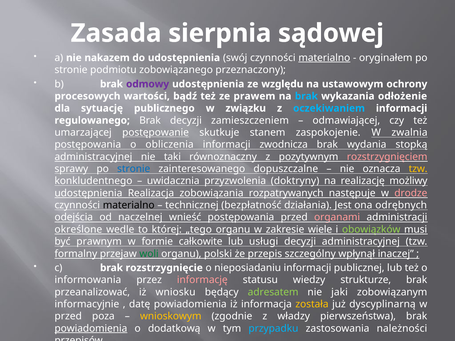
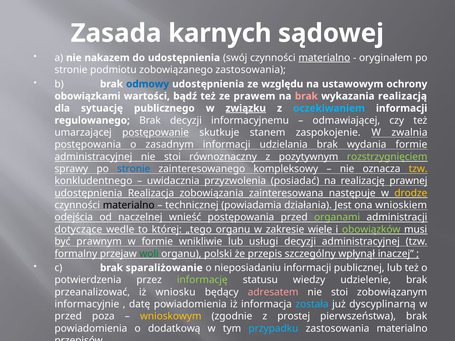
sierpnia: sierpnia -> karnych (220, 33)
zobowiązanego przeznaczony: przeznaczony -> zastosowania (251, 70)
odmowy colour: purple -> blue (148, 84)
procesowych: procesowych -> obowiązkami (88, 96)
brak colour: light blue -> pink (306, 96)
odłożenie: odłożenie -> realizacją (402, 96)
związku underline: none -> present (246, 108)
zamieszczeniem: zamieszczeniem -> informacyjnemu (250, 120)
obliczenia: obliczenia -> zasadnym (170, 145)
zwodnicza: zwodnicza -> udzielania (284, 145)
wydania stopką: stopką -> formie (411, 145)
administracyjnej nie taki: taki -> stoi (172, 157)
rozstrzygnięciem colour: pink -> light green (387, 157)
dopuszczalne: dopuszczalne -> kompleksowy (286, 169)
doktryny: doktryny -> posiadać (295, 181)
możliwy: możliwy -> prawnej (408, 181)
rozpatrywanych: rozpatrywanych -> zainteresowana (286, 193)
drodze colour: pink -> yellow (411, 193)
bezpłatność: bezpłatność -> powiadamia (251, 205)
odrębnych: odrębnych -> wnioskiem (401, 205)
organami colour: pink -> light green (337, 217)
określone: określone -> dotyczące (78, 230)
całkowite: całkowite -> wnikliwie (201, 242)
rozstrzygnięcie: rozstrzygnięcie -> sparaliżowanie (164, 268)
informowania: informowania -> potwierdzenia (88, 280)
informację colour: pink -> light green (202, 280)
strukturze: strukturze -> udzielenie (366, 280)
adresatem colour: light green -> pink (273, 292)
jaki: jaki -> stoi (340, 292)
została colour: yellow -> light blue (312, 304)
władzy: władzy -> prostej (294, 317)
powiadomienia underline: present -> none (91, 329)
zastosowania należności: należności -> materialno (402, 329)
